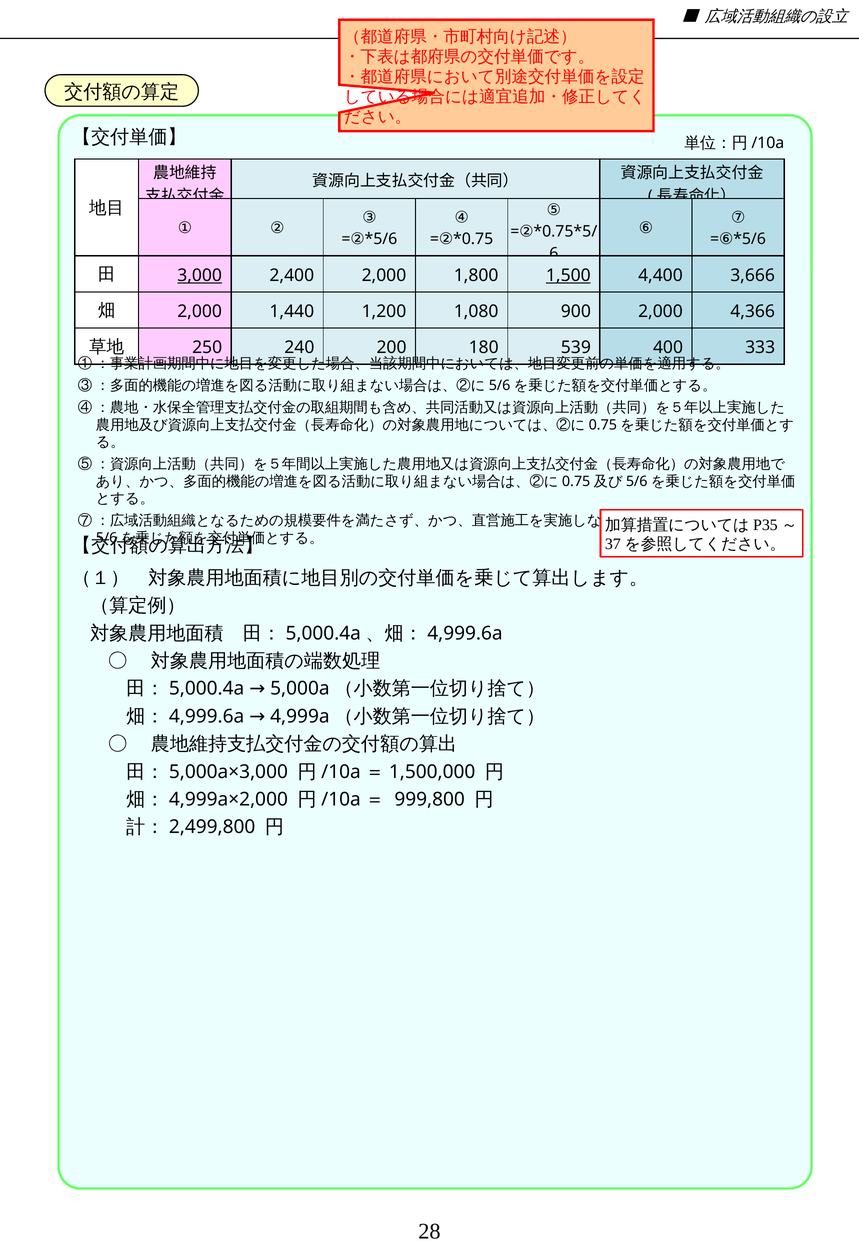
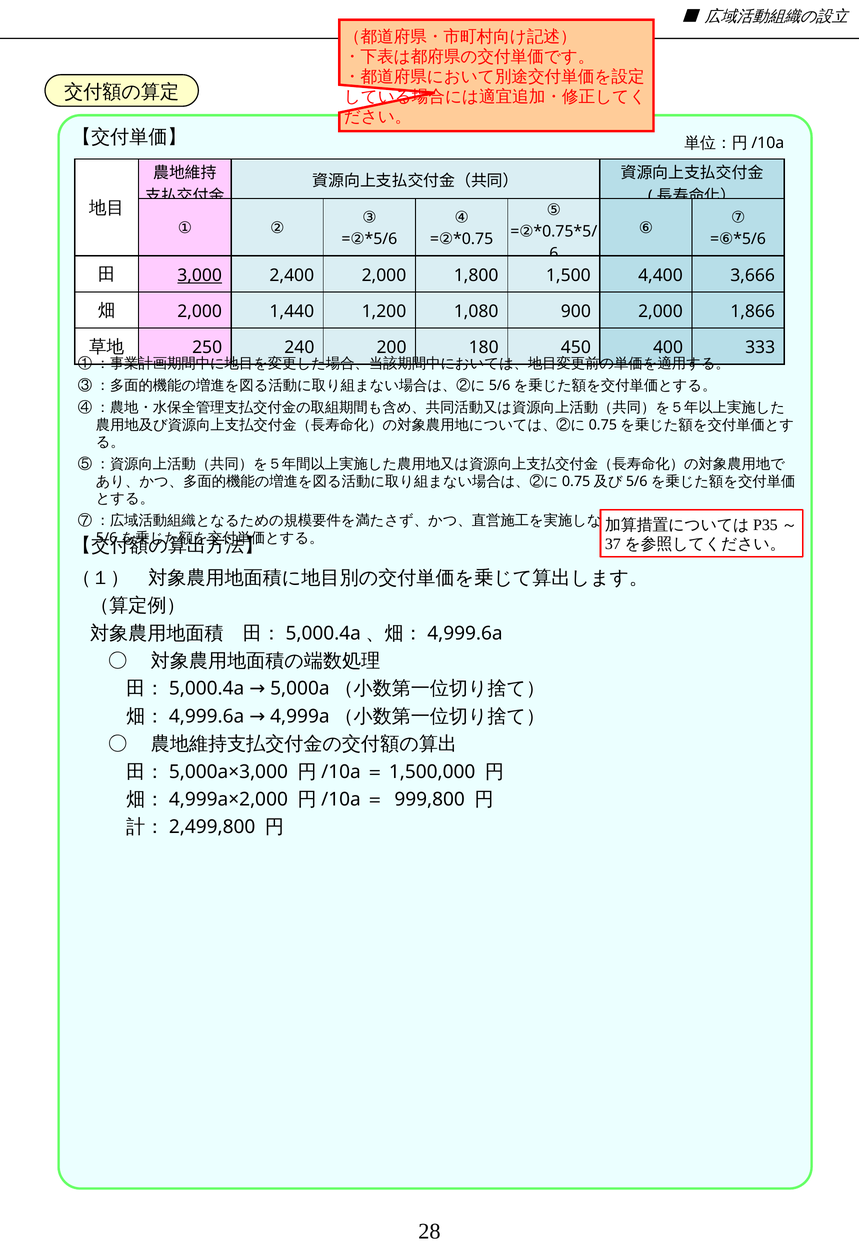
1,500 underline: present -> none (568, 275)
4,366: 4,366 -> 1,866 (753, 311)
539: 539 -> 450 (576, 348)
